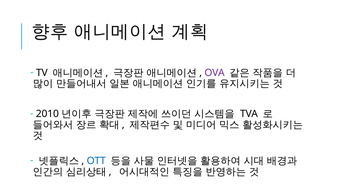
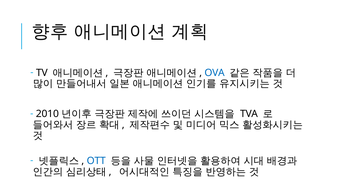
OVA colour: purple -> blue (215, 73)
